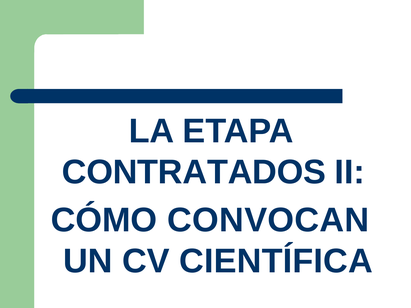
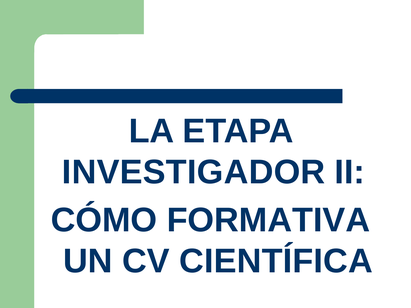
CONTRATADOS: CONTRATADOS -> INVESTIGADOR (194, 172)
CONVOCAN: CONVOCAN -> FORMATIVA (268, 220)
